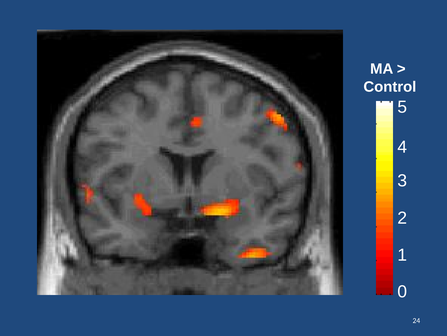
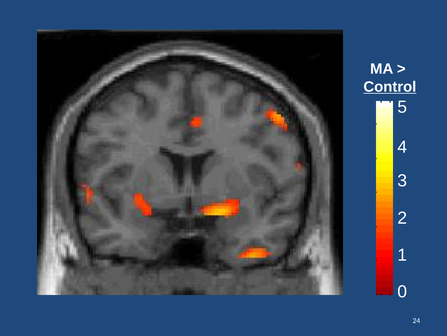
Control underline: none -> present (390, 87)
